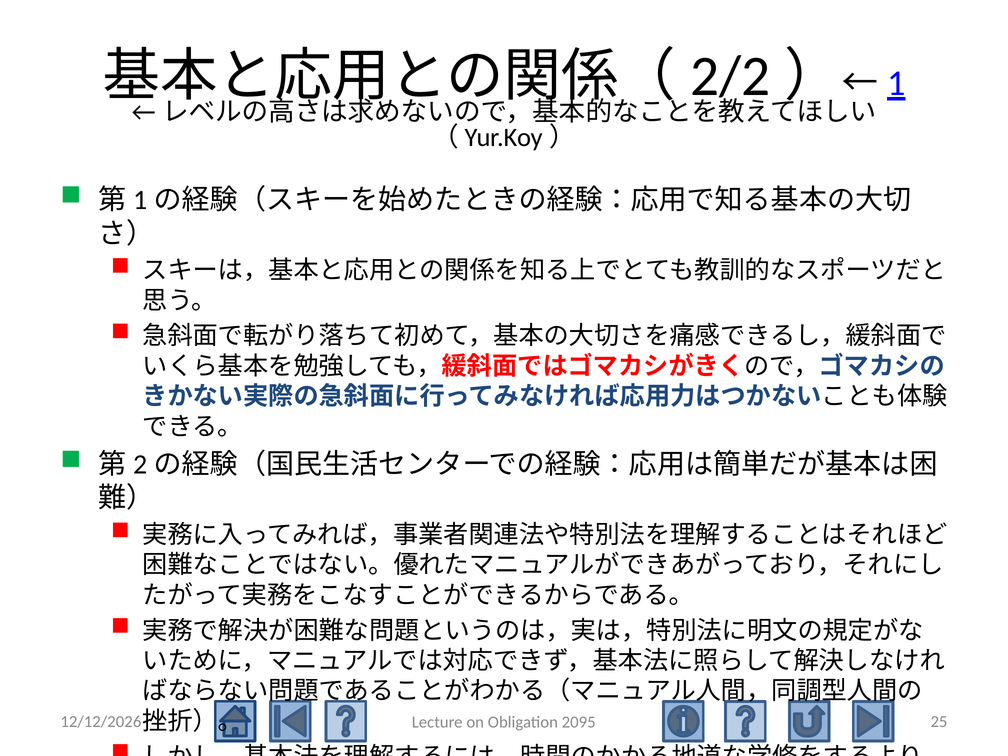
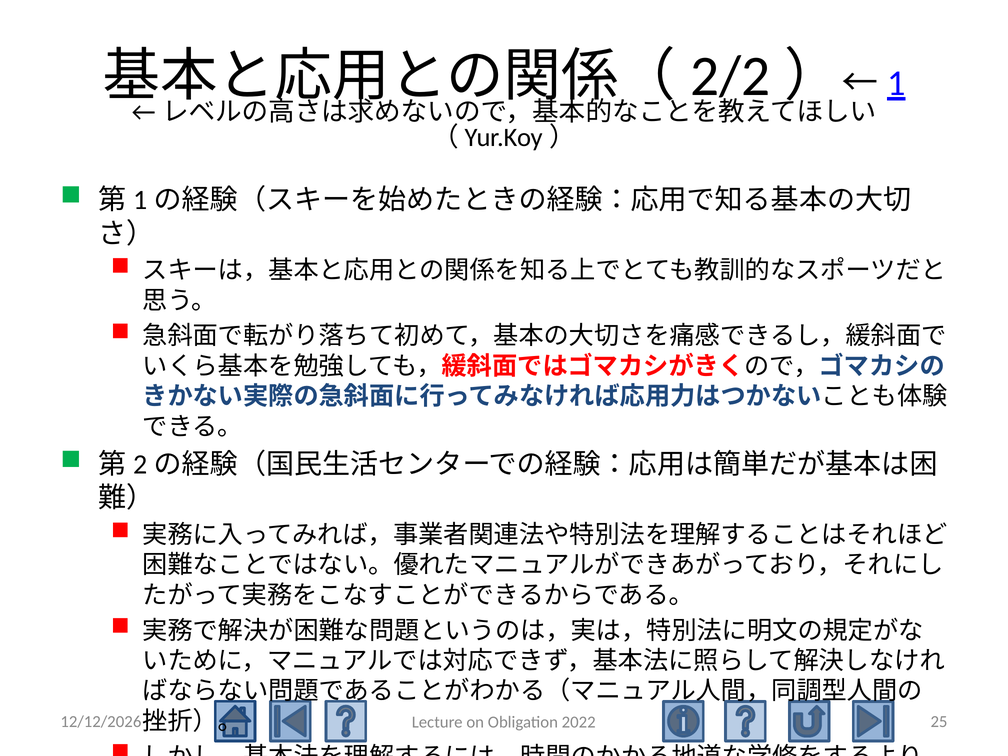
2095: 2095 -> 2022 (579, 722)
